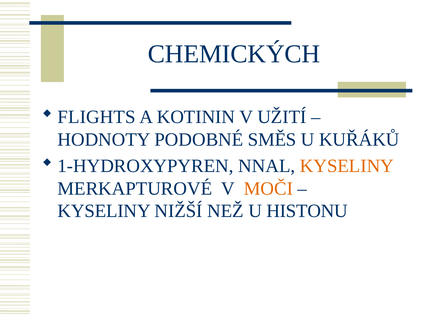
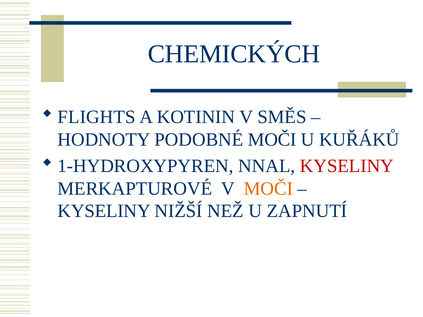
UŽITÍ: UŽITÍ -> SMĚS (282, 117)
PODOBNÉ SMĚS: SMĚS -> MOČI (272, 140)
KYSELINY colour: orange -> red (347, 166)
HISTONU: HISTONU -> ZAPNUTÍ (307, 211)
